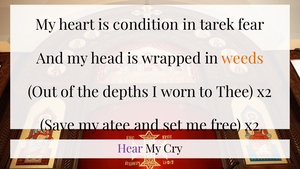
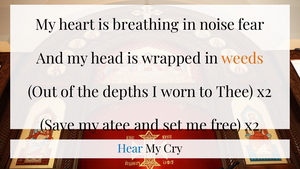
condition: condition -> breathing (146, 25)
tarek: tarek -> noise (217, 25)
Hear colour: purple -> blue (130, 149)
